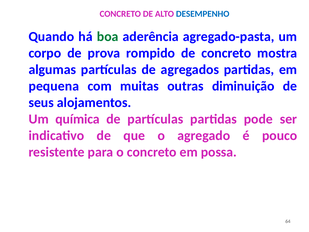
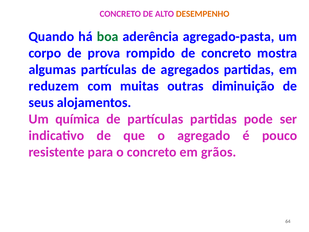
DESEMPENHO colour: blue -> orange (203, 14)
pequena: pequena -> reduzem (54, 86)
possa: possa -> grãos (219, 152)
